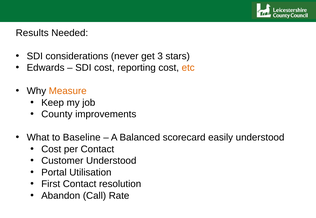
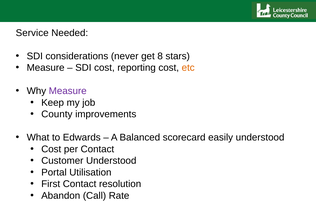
Results: Results -> Service (32, 33)
3: 3 -> 8 (160, 56)
Edwards: Edwards -> Measure (46, 68)
Measure colour: orange -> purple (68, 91)
Baseline: Baseline -> Edwards (82, 138)
